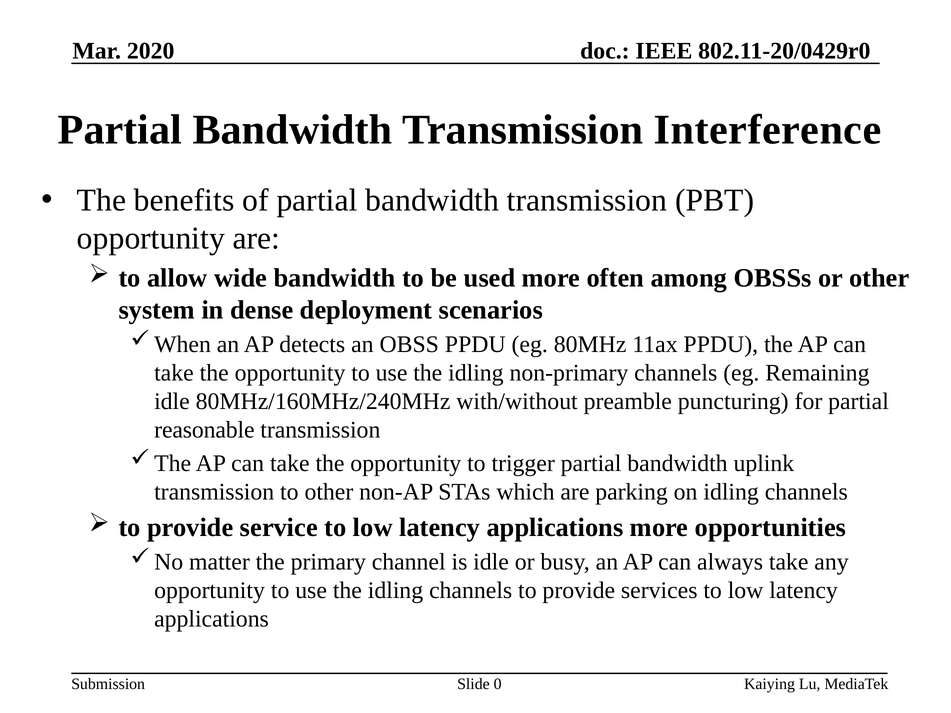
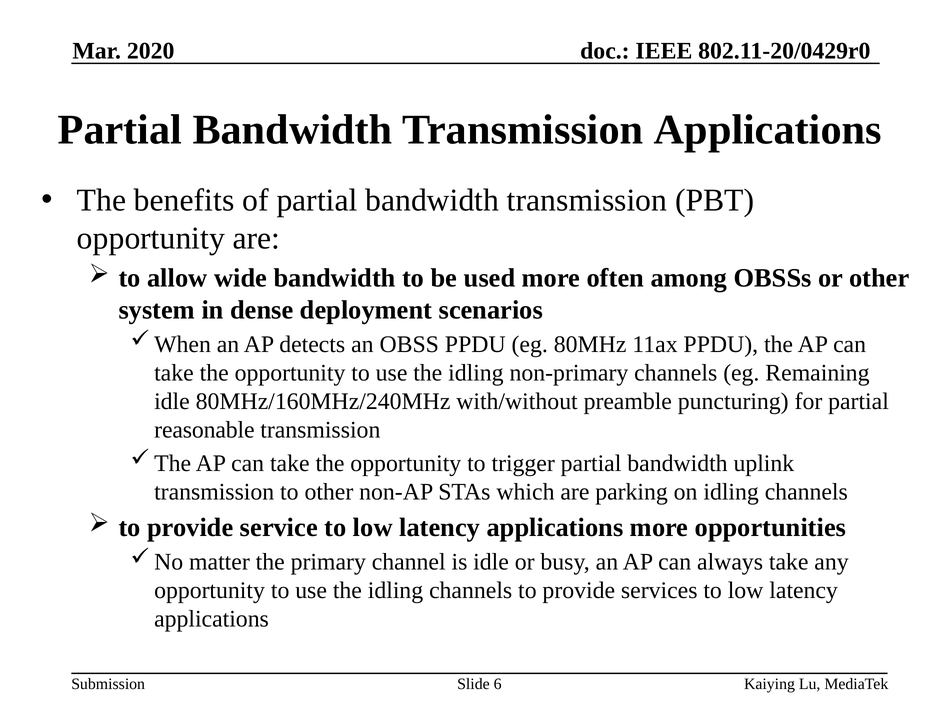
Transmission Interference: Interference -> Applications (768, 130)
0: 0 -> 6 (498, 684)
